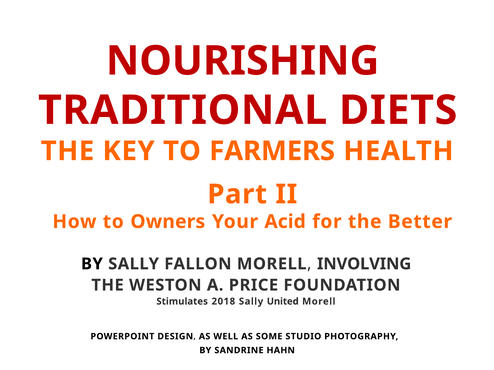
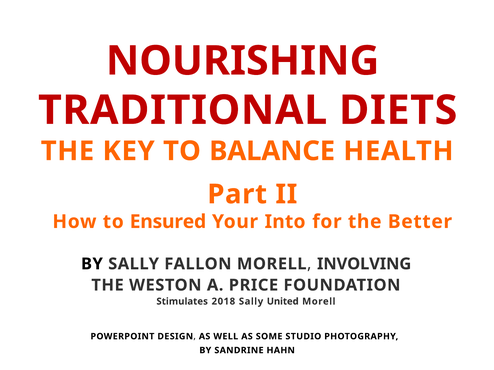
FARMERS: FARMERS -> BALANCE (272, 151)
Owners: Owners -> Ensured (168, 222)
Acid: Acid -> Into (285, 222)
